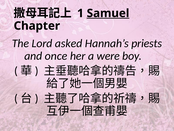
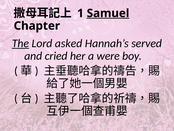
The underline: none -> present (20, 43)
priests: priests -> served (147, 43)
once: once -> cried (56, 56)
